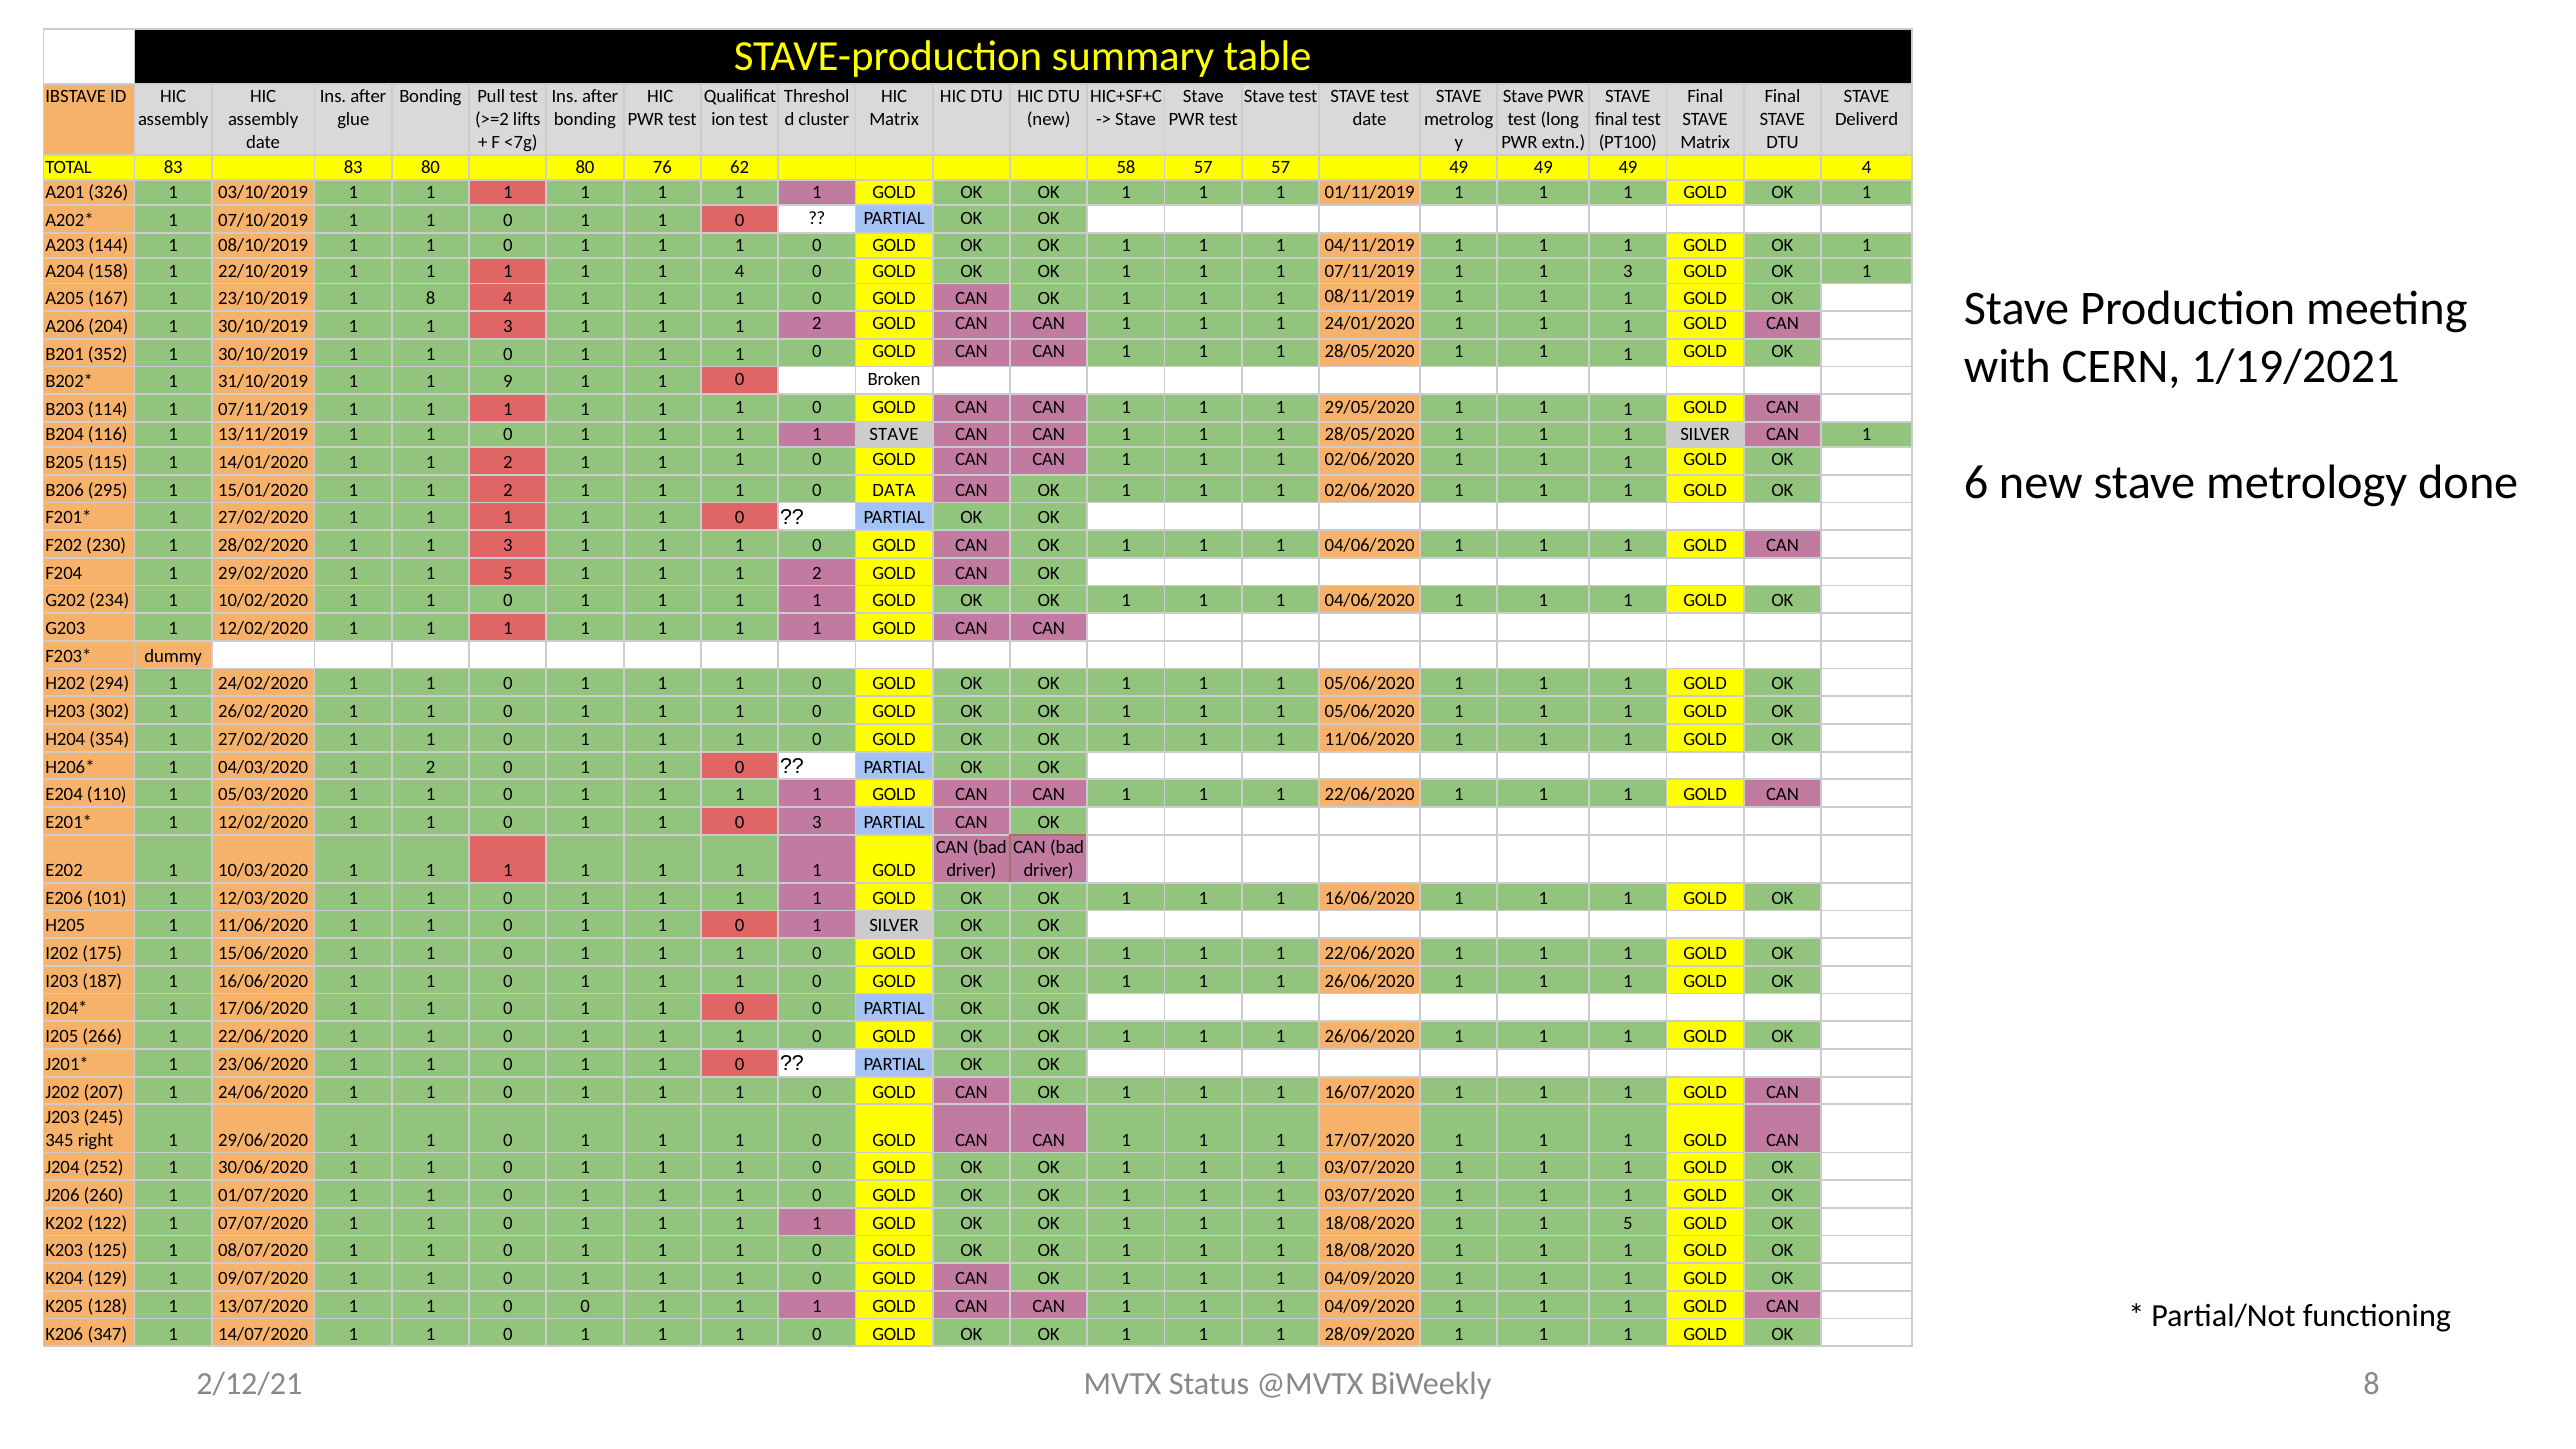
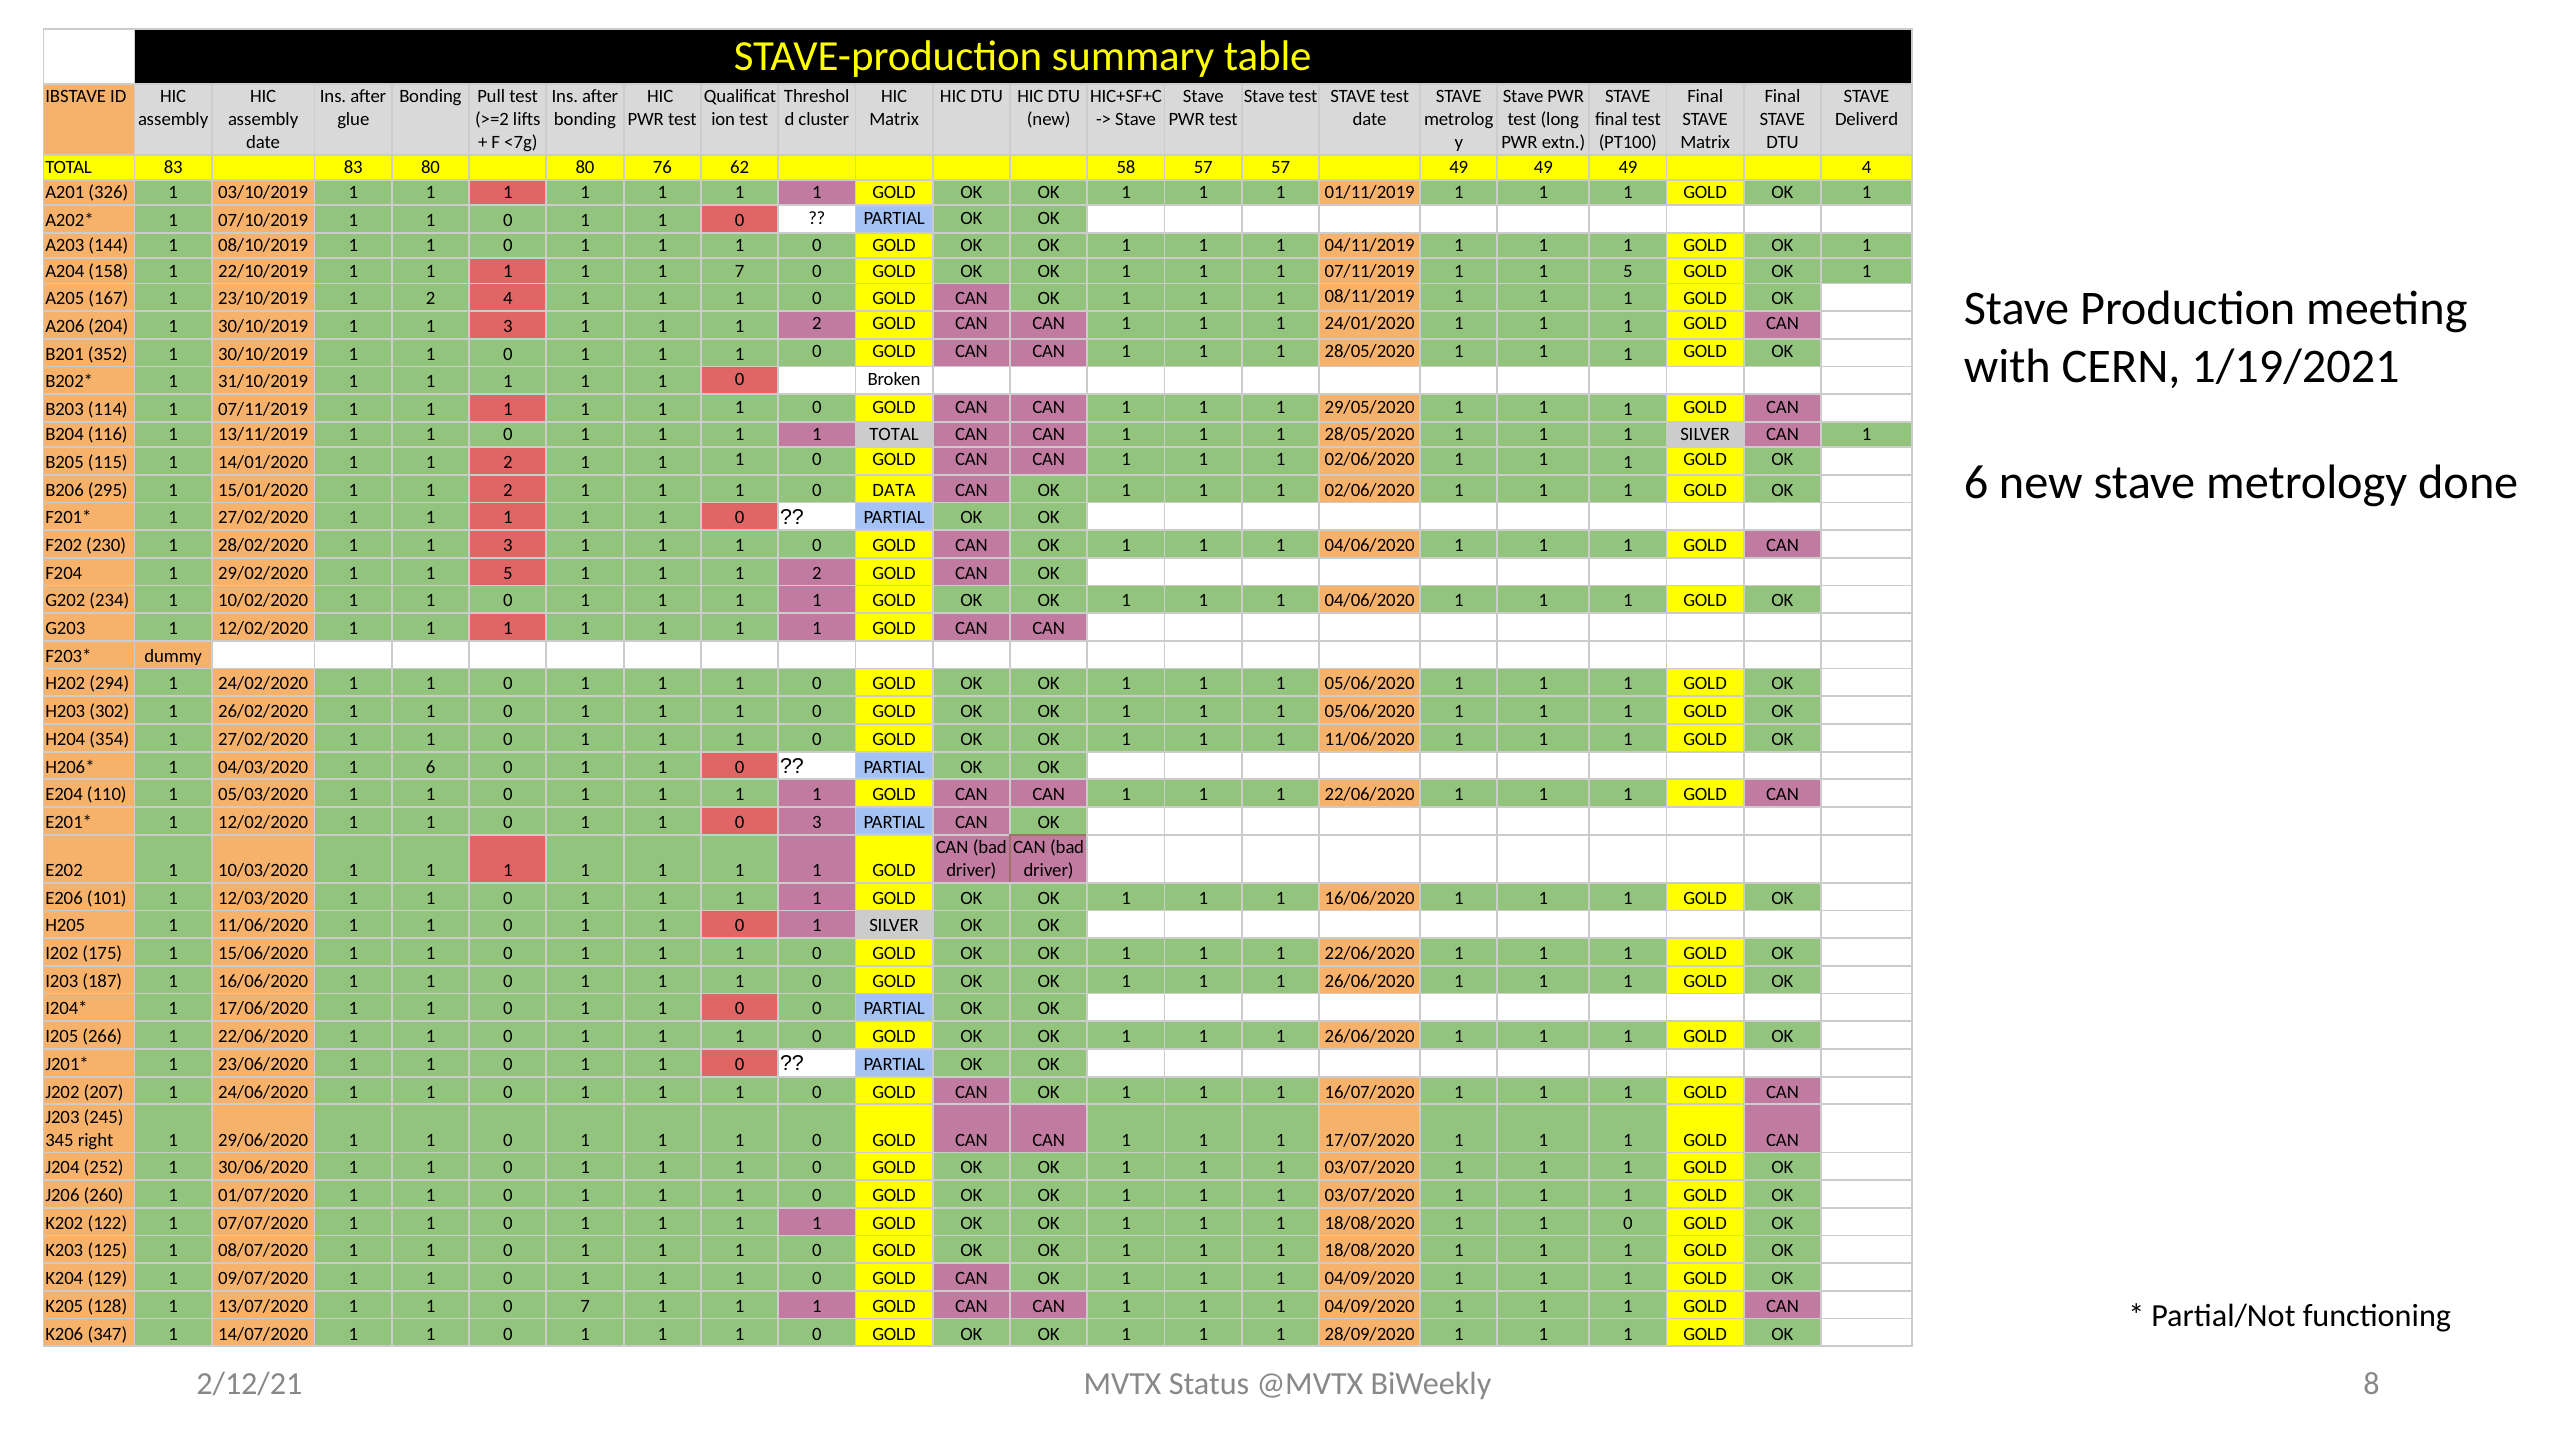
1 4: 4 -> 7 (740, 271)
07/11/2019 1 1 3: 3 -> 5 (1628, 271)
23/10/2019 1 8: 8 -> 2 (431, 299)
31/10/2019 1 1 9: 9 -> 1 (508, 382)
1 STAVE: STAVE -> TOTAL (894, 435)
04/03/2020 1 2: 2 -> 6 (431, 767)
18/08/2020 1 1 5: 5 -> 0 (1628, 1223)
0: 0 -> 7 (585, 1306)
